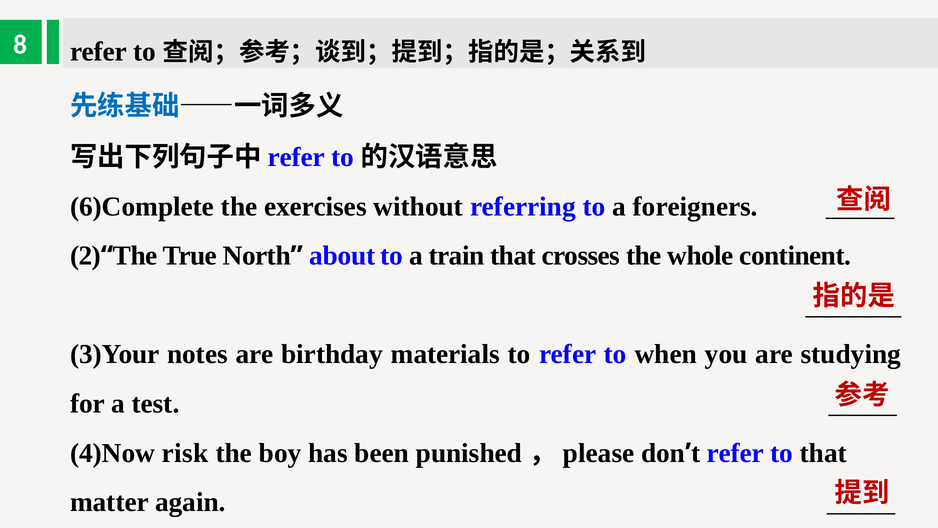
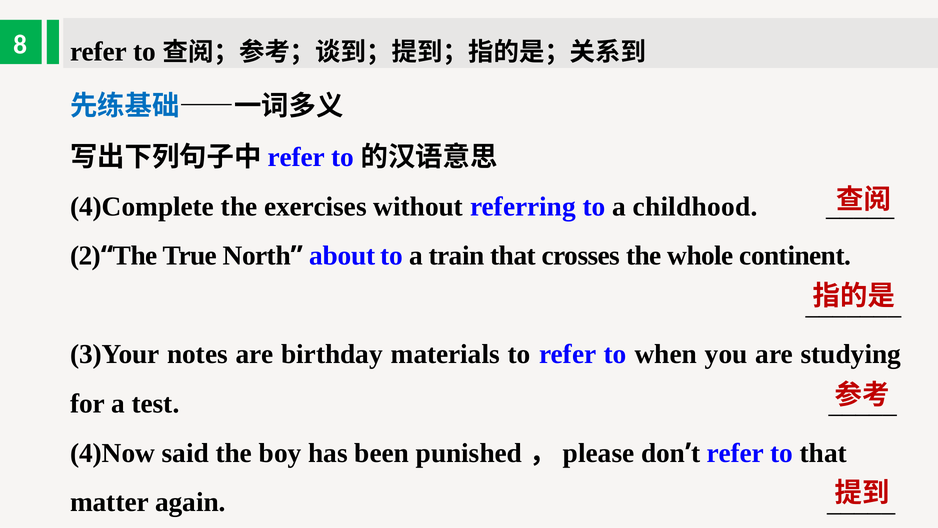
6)Complete: 6)Complete -> 4)Complete (142, 206)
foreigners: foreigners -> childhood (695, 206)
risk: risk -> said (185, 453)
